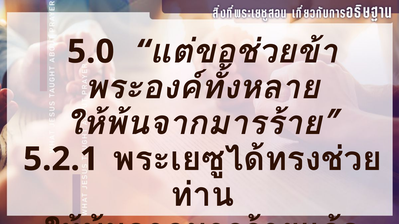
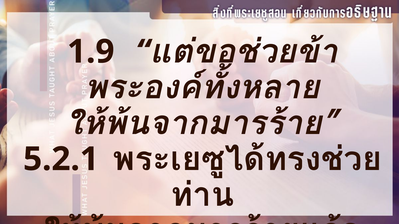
5.0: 5.0 -> 1.9 (91, 52)
